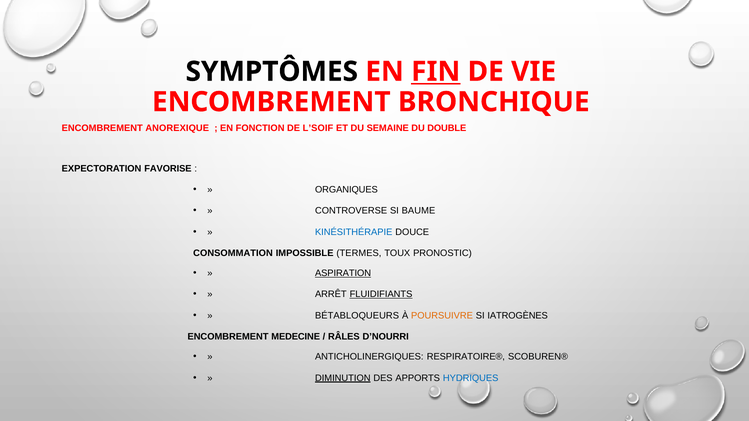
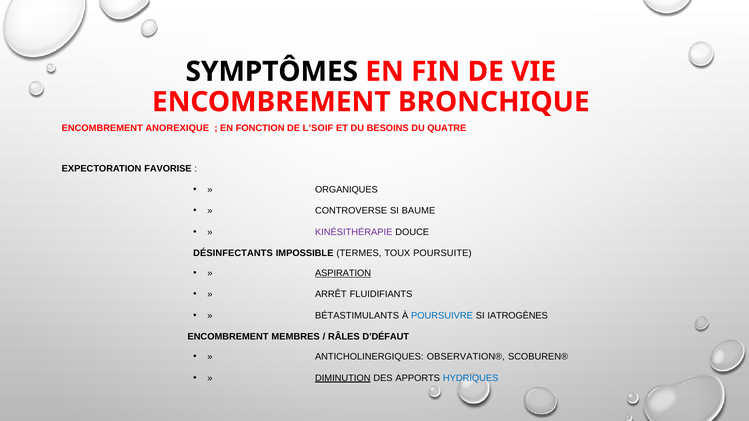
FIN underline: present -> none (436, 72)
SEMAINE: SEMAINE -> BESOINS (388, 128)
DOUBLE: DOUBLE -> QUATRE (447, 128)
KINÉSITHÉRAPIE colour: blue -> purple (354, 232)
CONSOMMATION: CONSOMMATION -> DÉSINFECTANTS (233, 253)
PRONOSTIC: PRONOSTIC -> POURSUITE (442, 253)
FLUIDIFIANTS underline: present -> none (381, 295)
BÉTABLOQUEURS: BÉTABLOQUEURS -> BÉTASTIMULANTS (357, 316)
POURSUIVRE colour: orange -> blue (442, 316)
MEDECINE: MEDECINE -> MEMBRES (296, 337)
D’NOURRI: D’NOURRI -> D’DÉFAUT (386, 337)
RESPIRATOIRE®: RESPIRATOIRE® -> OBSERVATION® (466, 357)
